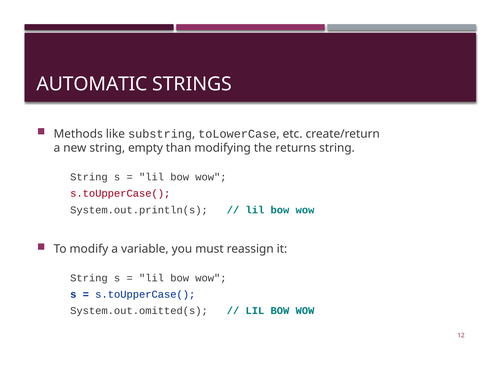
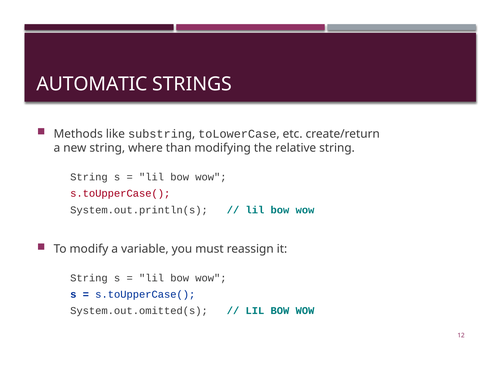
empty: empty -> where (146, 148)
returns: returns -> relative (296, 148)
